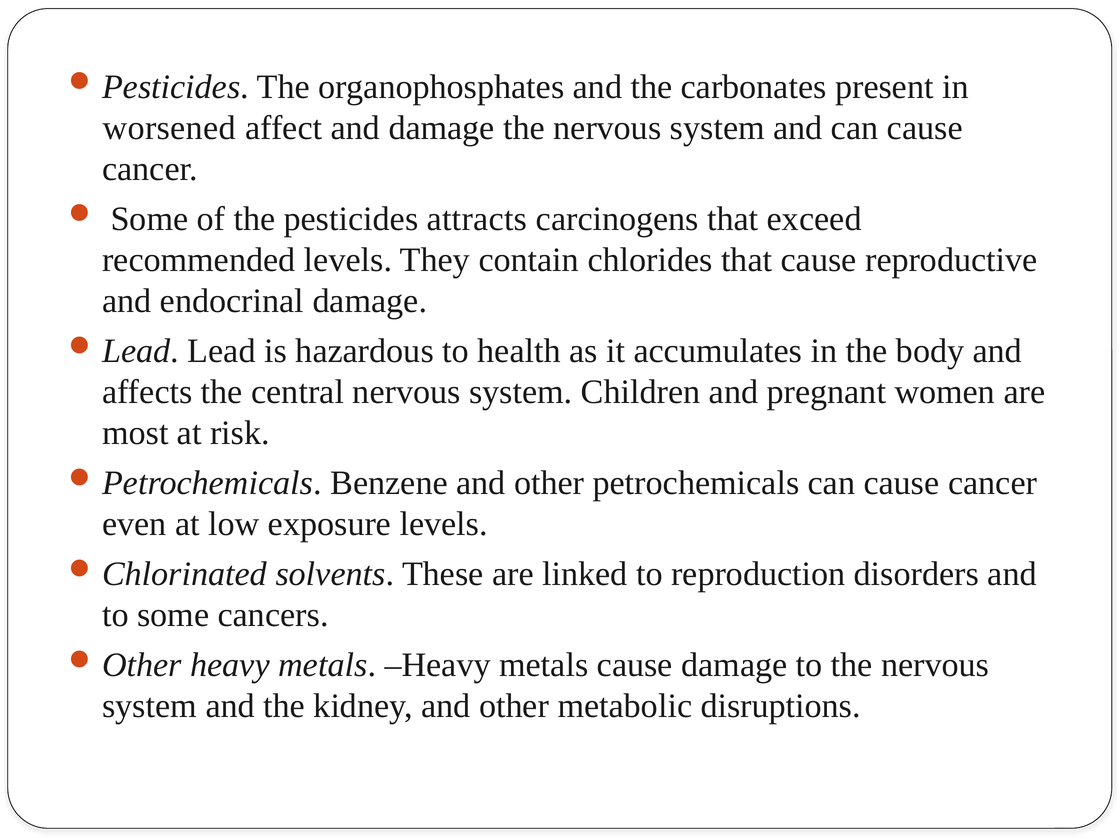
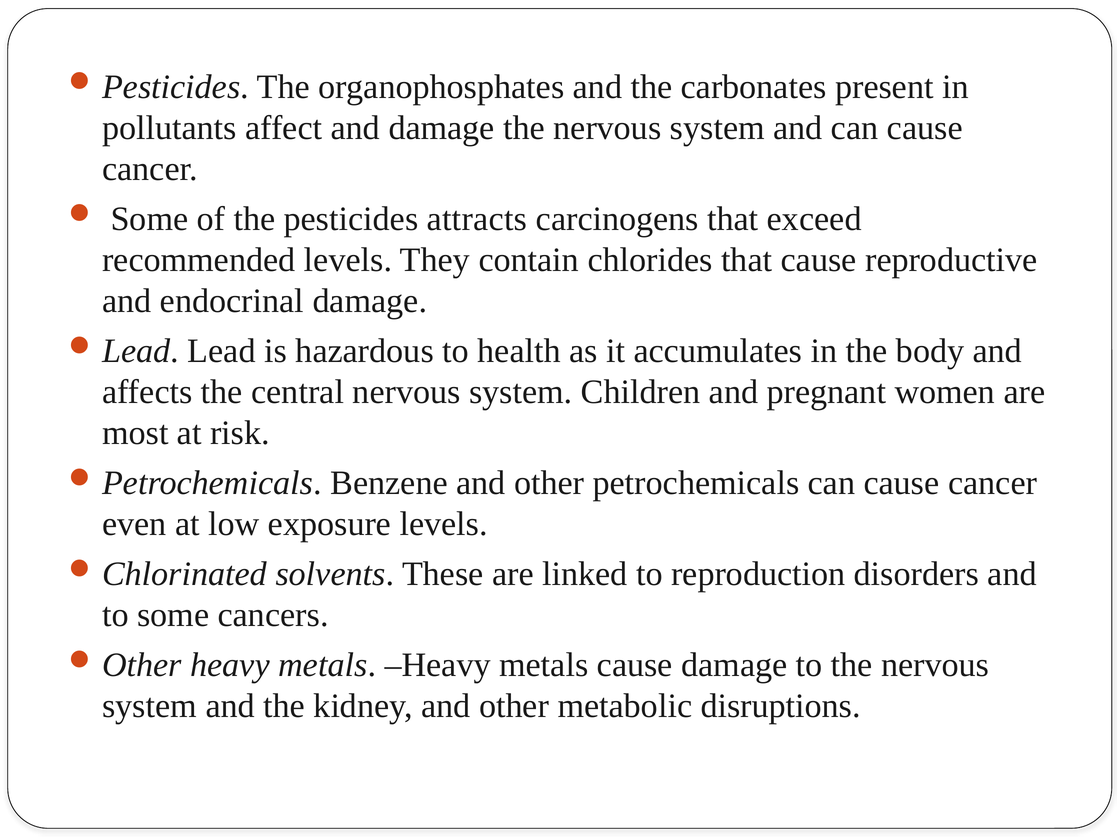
worsened: worsened -> pollutants (169, 128)
